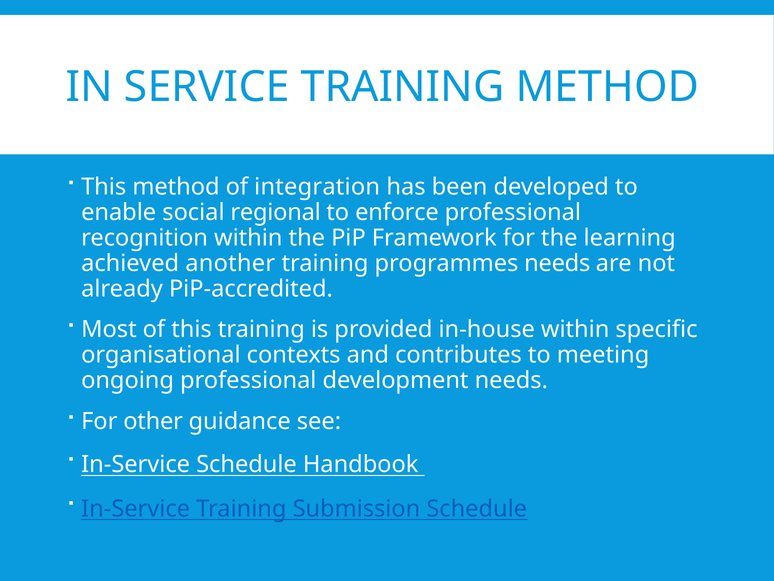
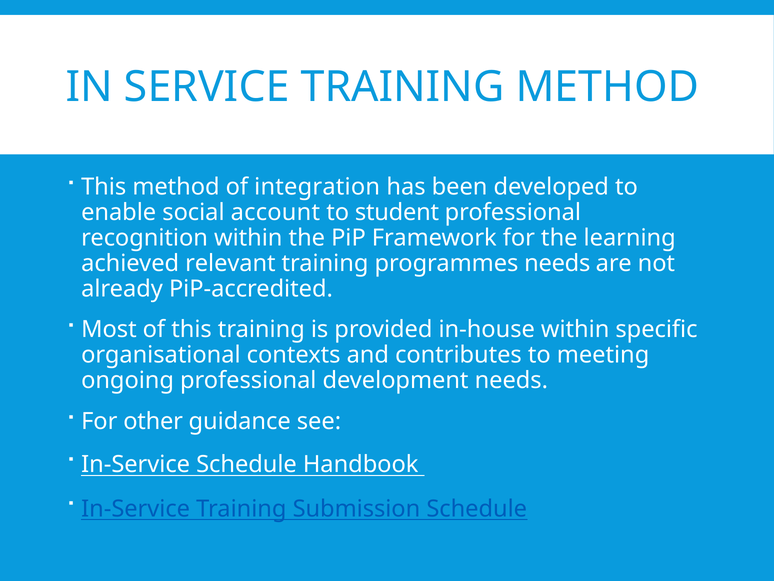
regional: regional -> account (275, 212)
enforce: enforce -> student (397, 212)
another: another -> relevant (230, 263)
